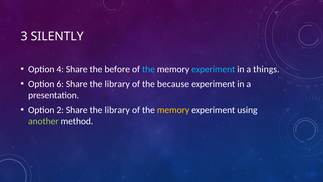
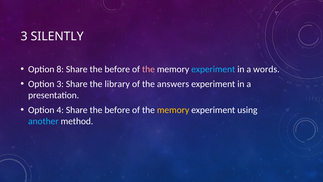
4: 4 -> 8 (60, 69)
the colour: light blue -> pink (148, 69)
things: things -> words (266, 69)
Option 6: 6 -> 3 (60, 84)
because: because -> answers (173, 84)
2: 2 -> 4 (60, 110)
library: library -> before (117, 110)
another colour: light green -> light blue (43, 121)
